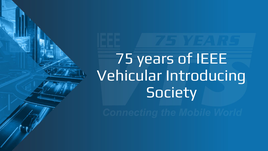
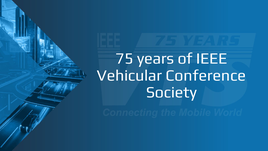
Introducing: Introducing -> Conference (206, 75)
